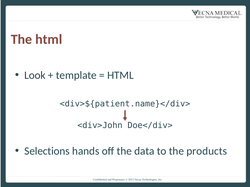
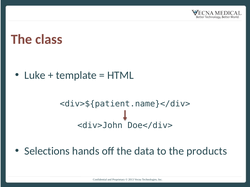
The html: html -> class (49, 40)
Look: Look -> Luke (35, 75)
